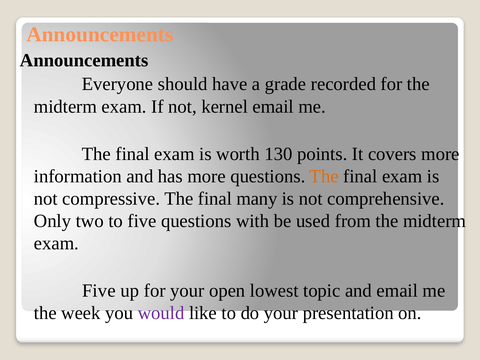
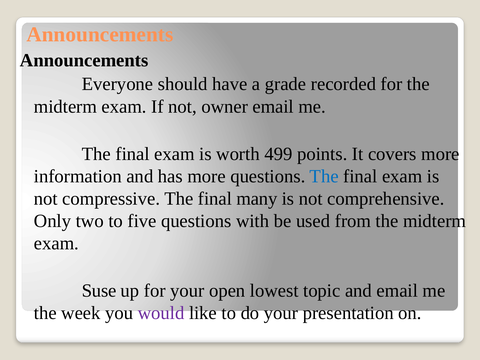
kernel: kernel -> owner (225, 107)
130: 130 -> 499 (279, 154)
The colour: orange -> blue (324, 176)
Five: Five -> Suse (99, 291)
